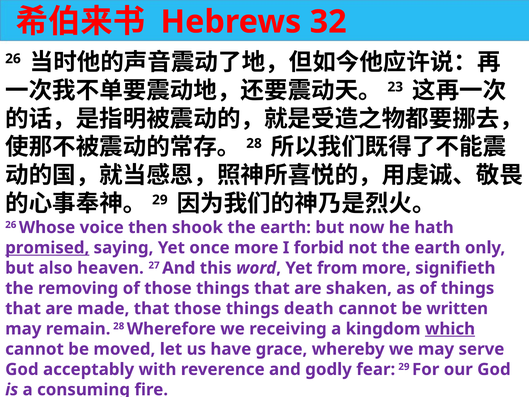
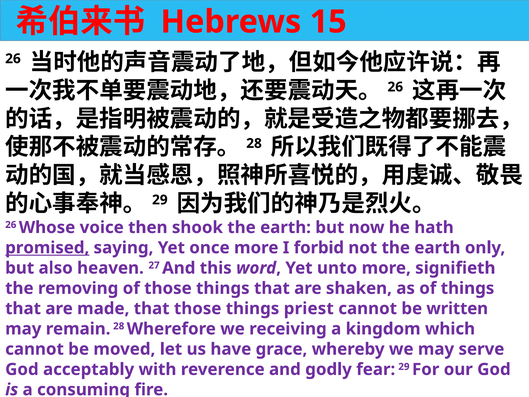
32: 32 -> 15 (328, 22)
23: 23 -> 26 (395, 87)
from: from -> unto (337, 268)
death: death -> priest (309, 308)
which underline: present -> none (450, 329)
